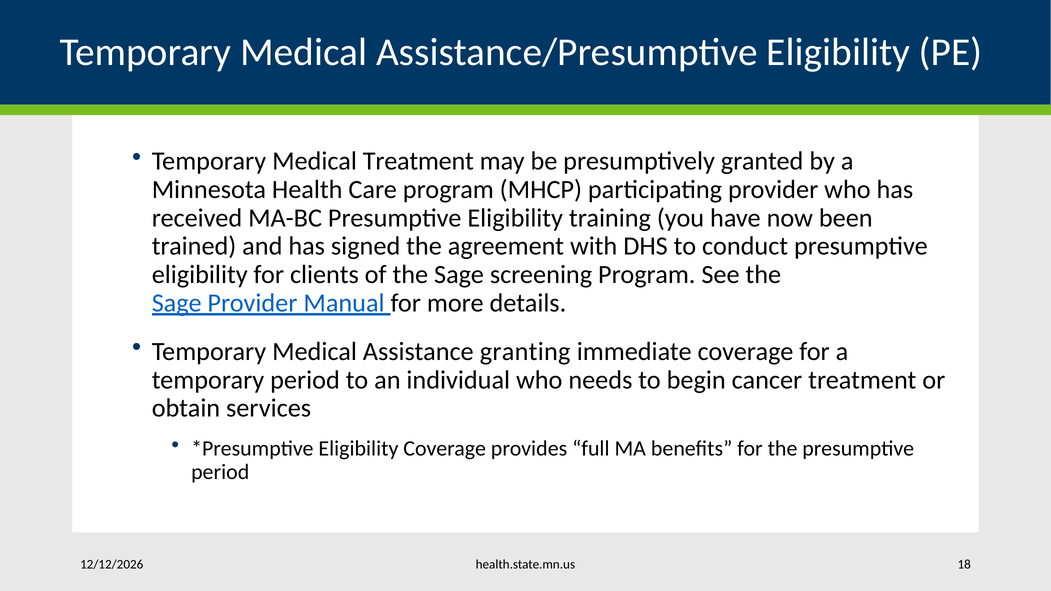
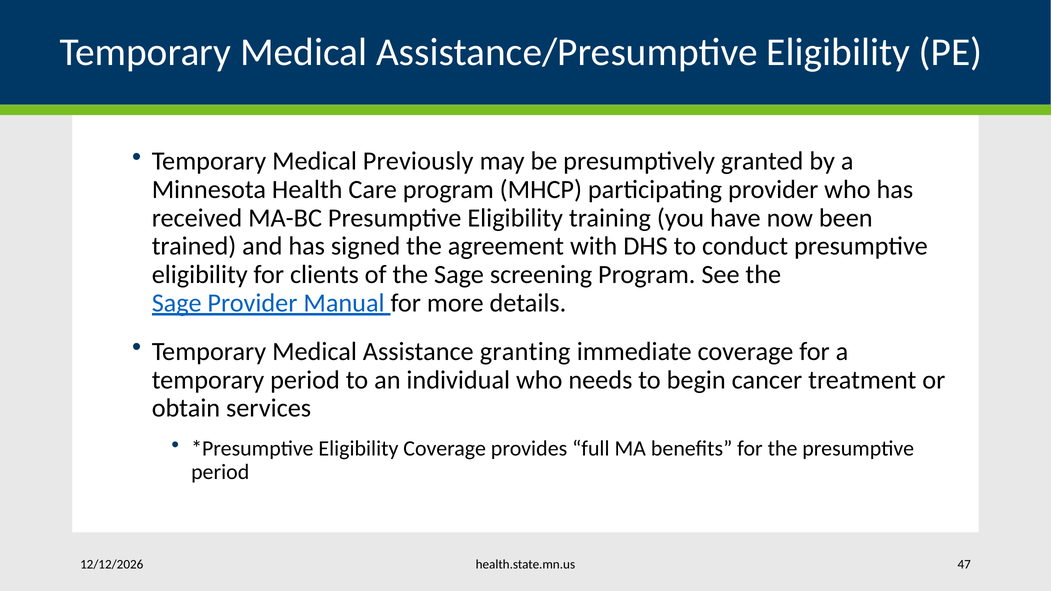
Medical Treatment: Treatment -> Previously (418, 161)
18: 18 -> 47 (964, 564)
